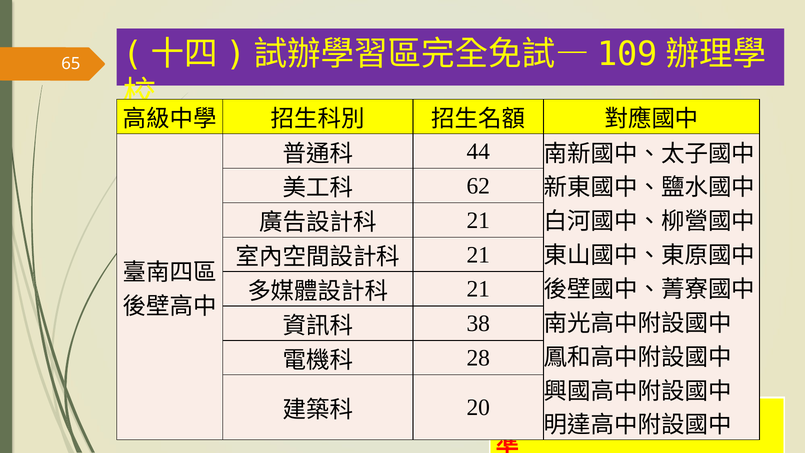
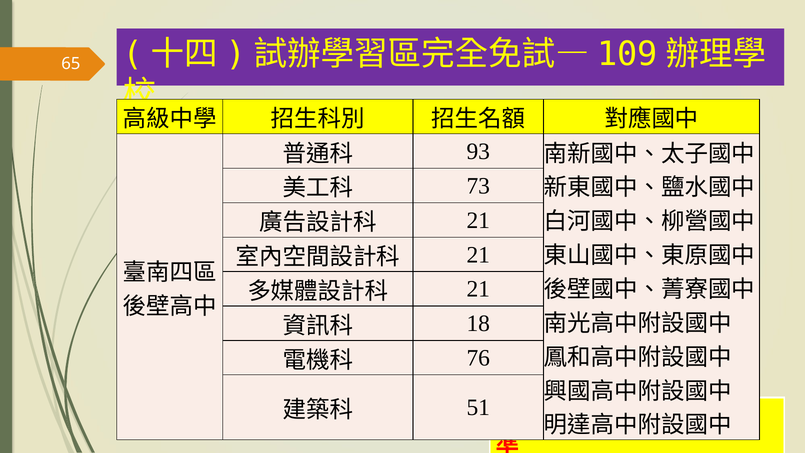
44: 44 -> 93 (478, 151)
62: 62 -> 73 (478, 186)
38: 38 -> 18 (478, 324)
28: 28 -> 76 (478, 358)
20: 20 -> 51 (478, 408)
